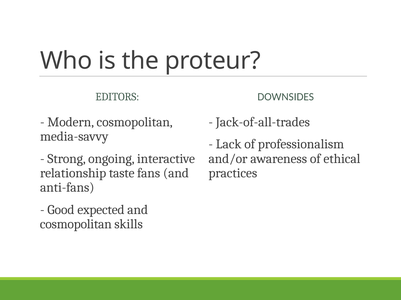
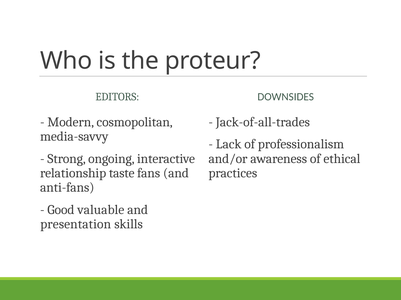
expected: expected -> valuable (101, 210)
cosmopolitan: cosmopolitan -> presentation (76, 225)
